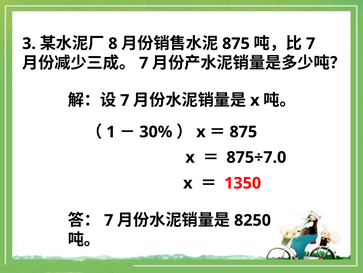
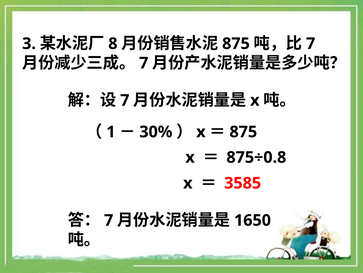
875÷7.0: 875÷7.0 -> 875÷0.8 (256, 157)
1350: 1350 -> 3585 (243, 183)
8250: 8250 -> 1650 (252, 220)
